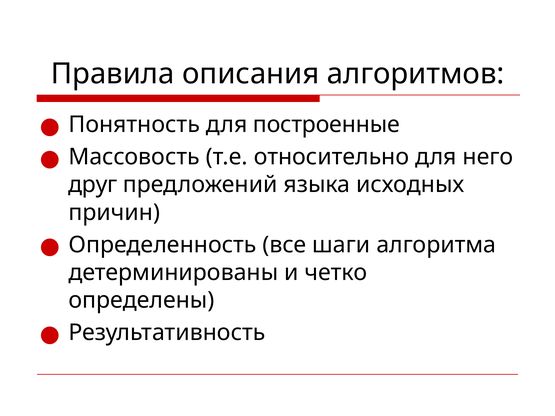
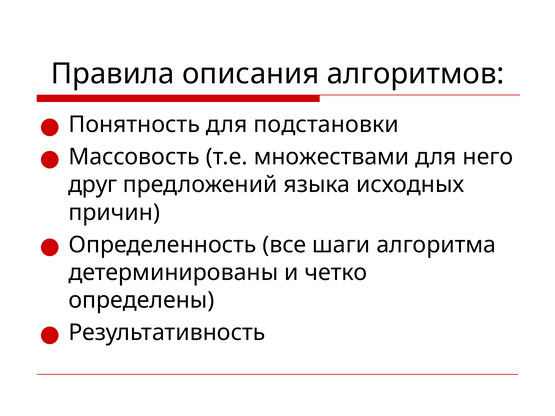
построенные: построенные -> подстановки (326, 125)
относительно: относительно -> множествами (331, 157)
